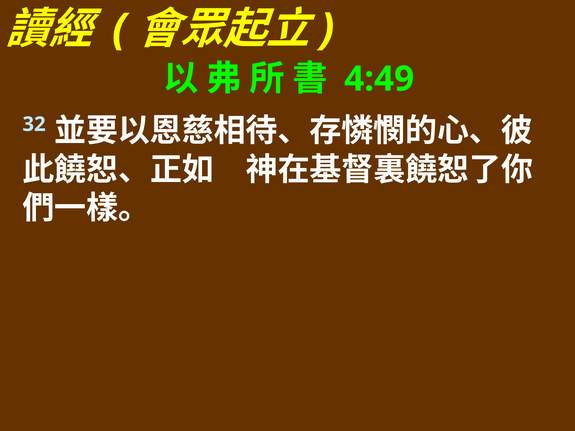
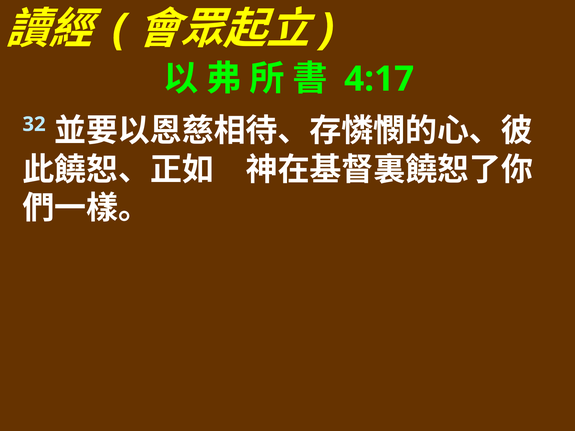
4:49: 4:49 -> 4:17 (379, 79)
